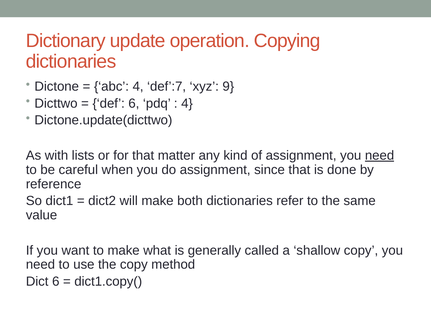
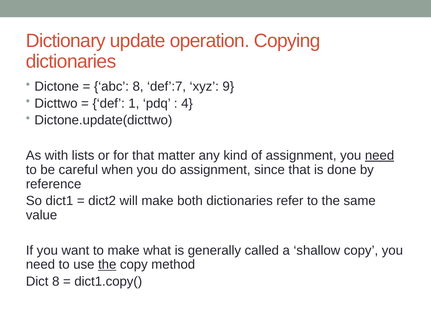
abc 4: 4 -> 8 (138, 86)
def 6: 6 -> 1 (134, 103)
the underline: none -> present (107, 264)
Dict 6: 6 -> 8 (56, 281)
